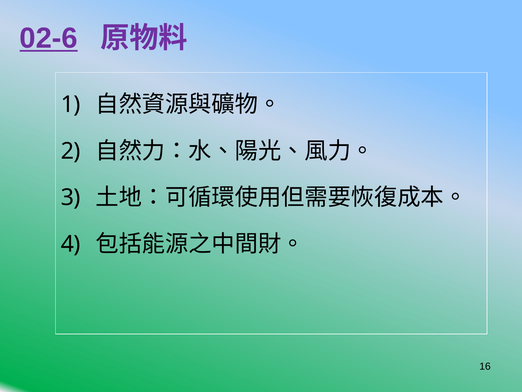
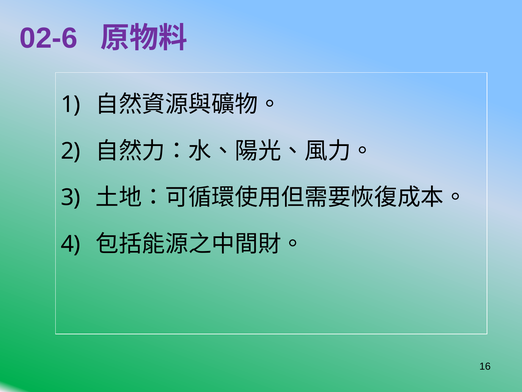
02-6 underline: present -> none (49, 38)
